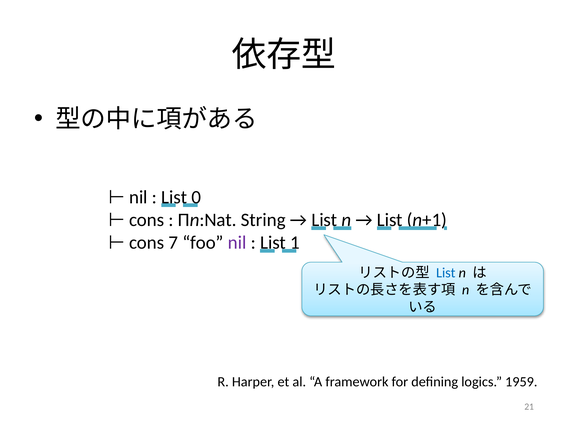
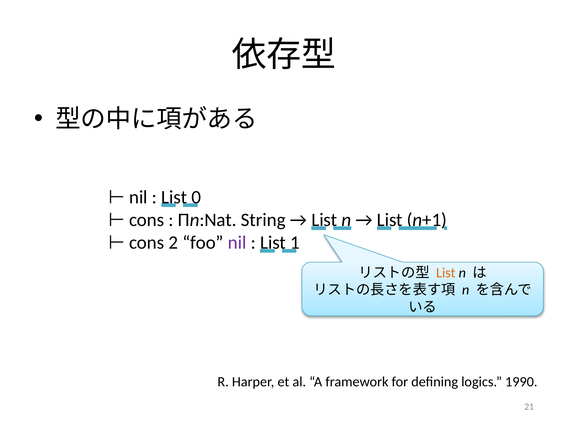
7: 7 -> 2 (173, 243)
List colour: blue -> orange (446, 273)
1959: 1959 -> 1990 (521, 382)
